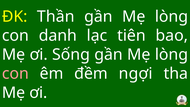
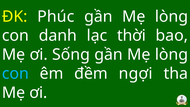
Thần: Thần -> Phúc (56, 17)
tiên: tiên -> thời (131, 36)
con colour: pink -> light blue (15, 74)
